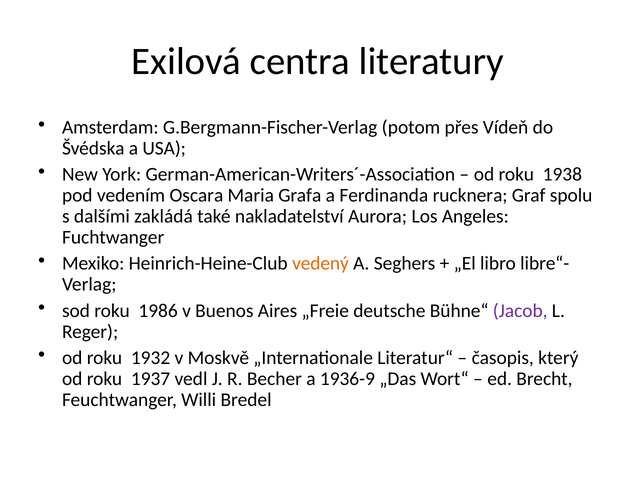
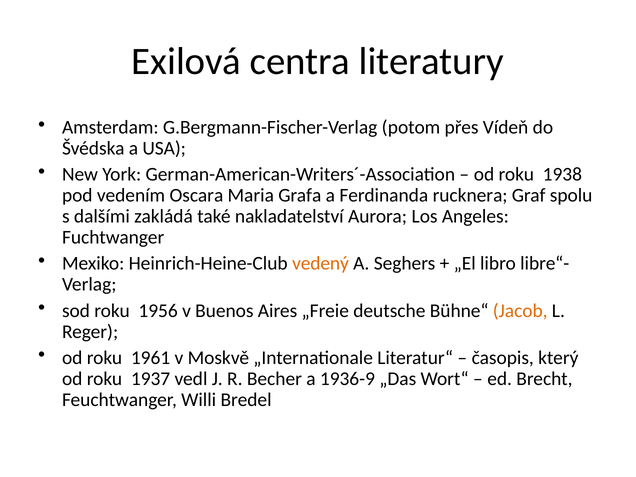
1986: 1986 -> 1956 (158, 311)
Jacob colour: purple -> orange (520, 311)
1932: 1932 -> 1961 (151, 358)
